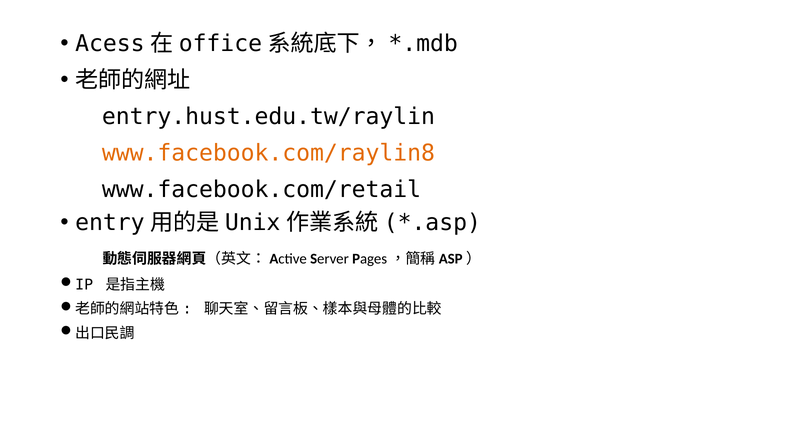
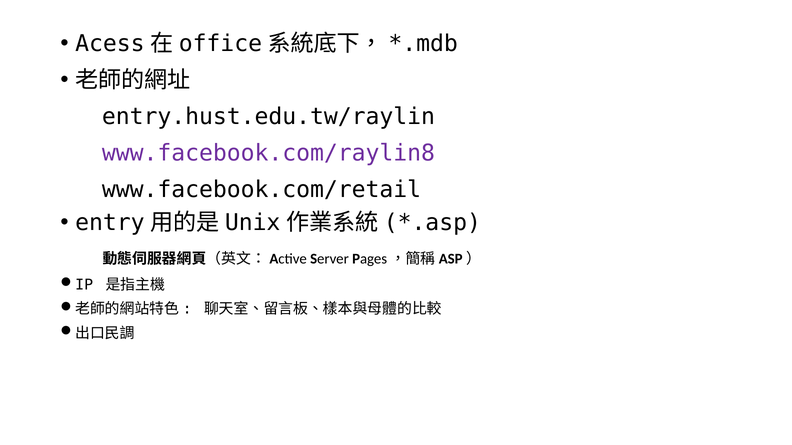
www.facebook.com/raylin8 colour: orange -> purple (268, 153)
